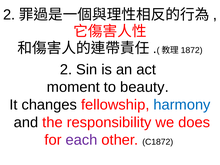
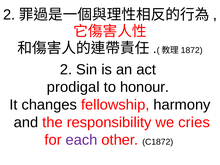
moment: moment -> prodigal (73, 87)
beauty: beauty -> honour (145, 87)
harmony colour: blue -> black (182, 105)
does: does -> cries (194, 122)
